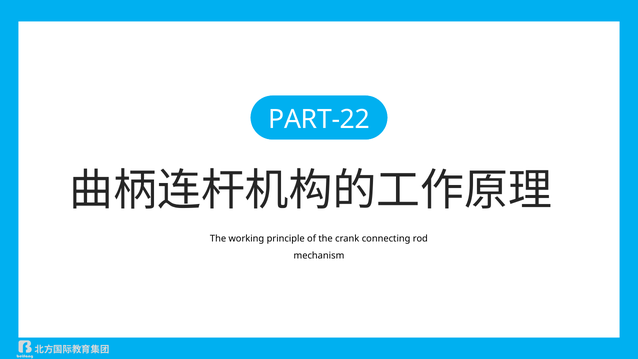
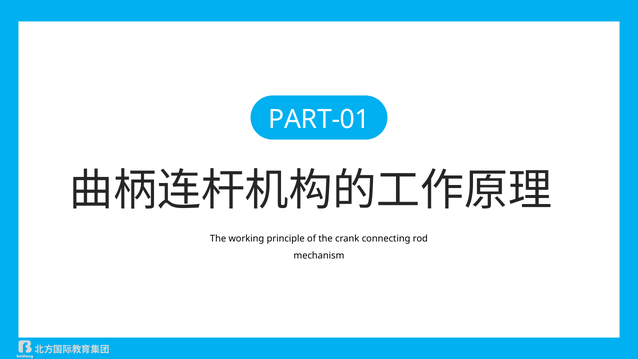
PART-22: PART-22 -> PART-01 (319, 119)
